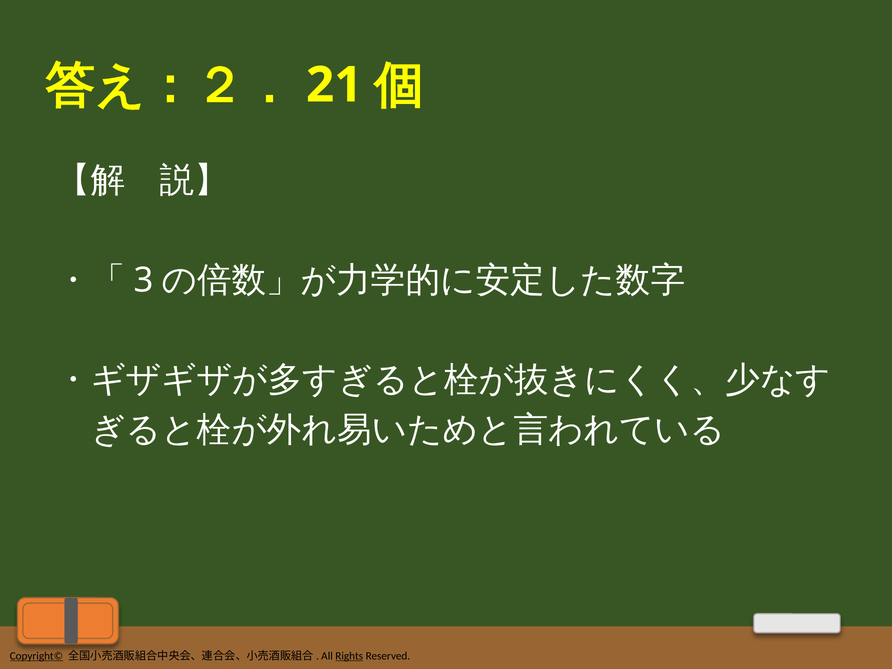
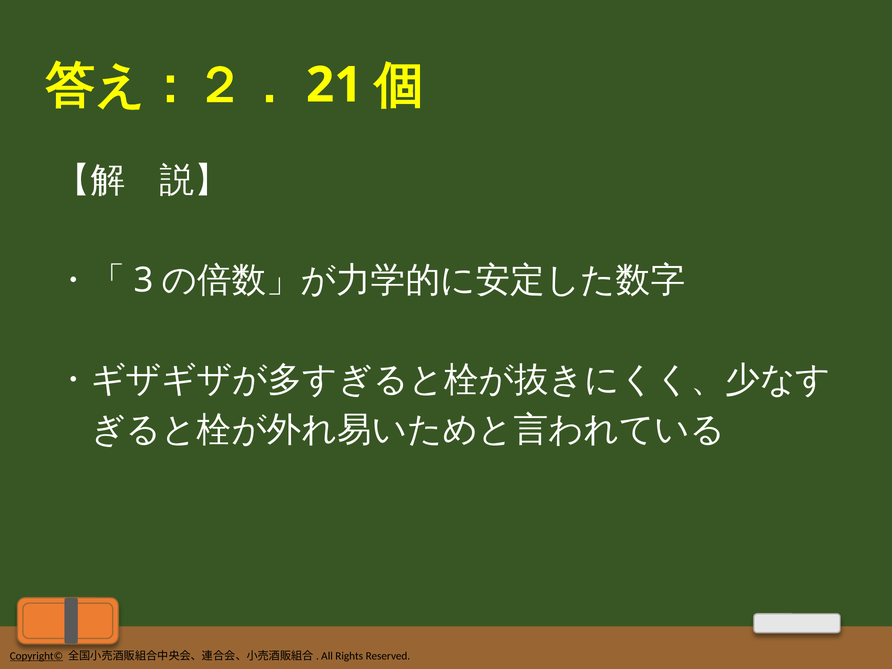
Rights underline: present -> none (349, 656)
